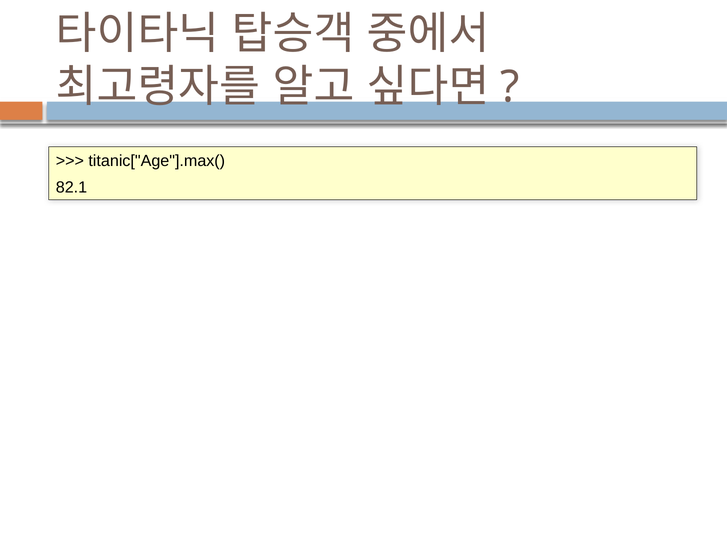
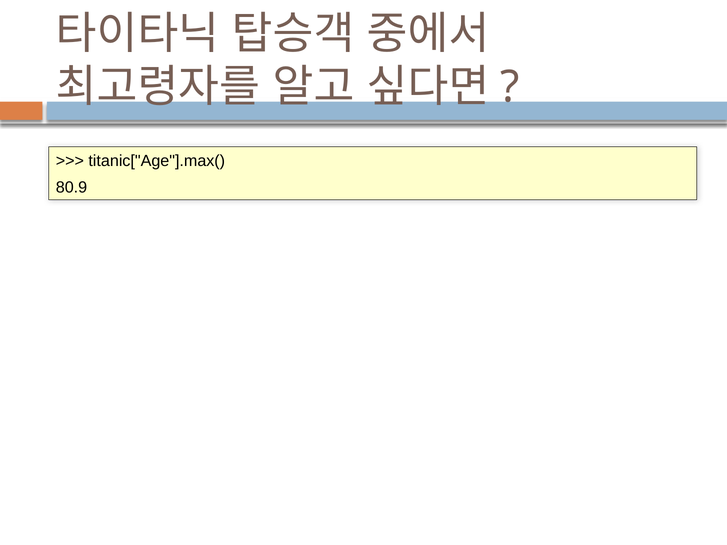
82.1: 82.1 -> 80.9 (71, 188)
